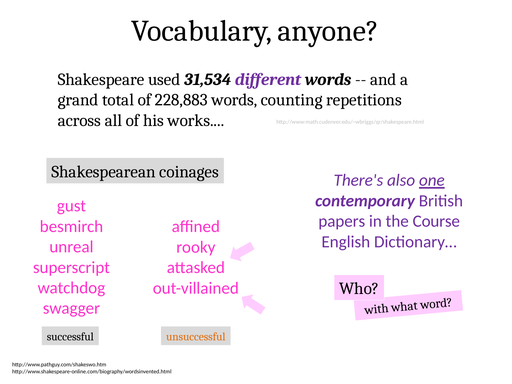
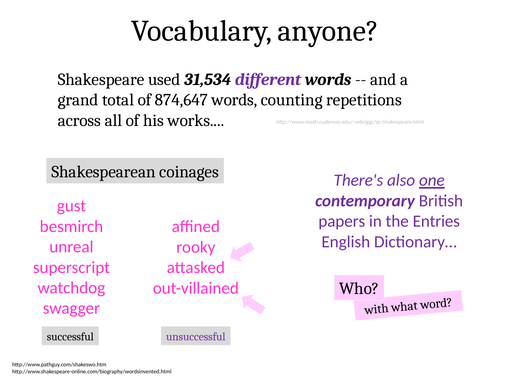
228,883: 228,883 -> 874,647 (181, 100)
Course: Course -> Entries (436, 221)
unsuccessful colour: orange -> purple (196, 337)
